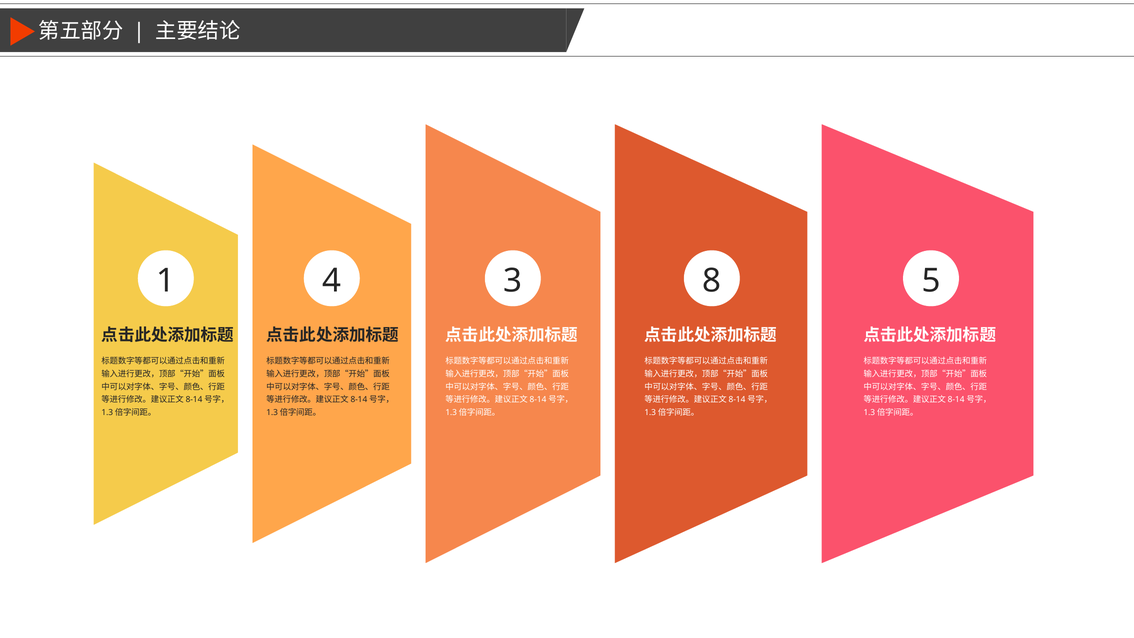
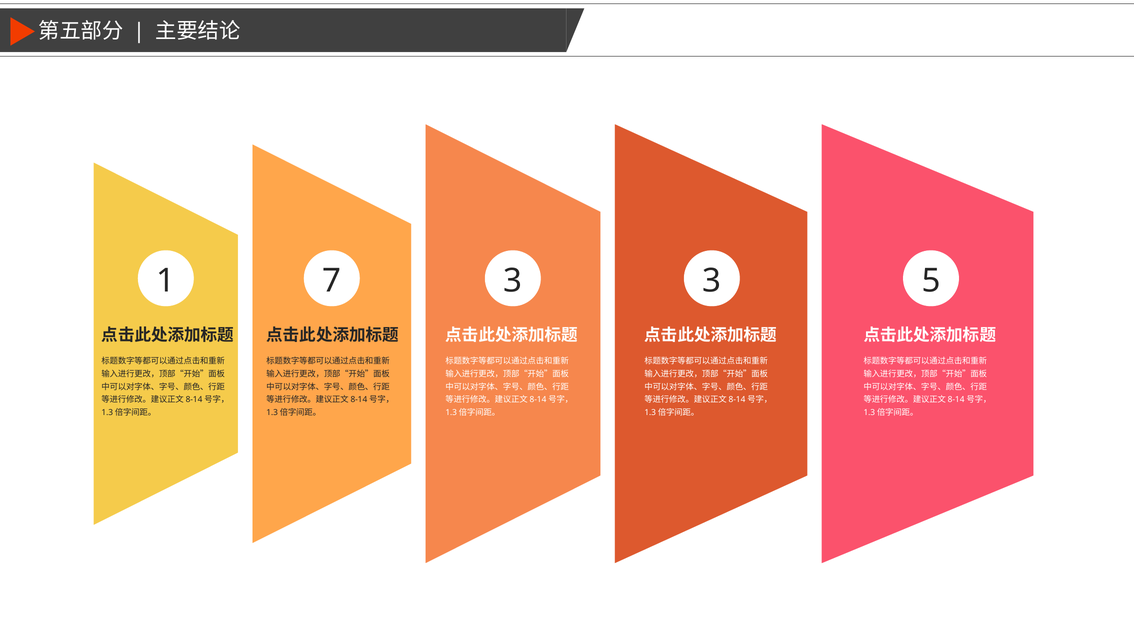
4: 4 -> 7 (332, 281)
3 8: 8 -> 3 (712, 281)
